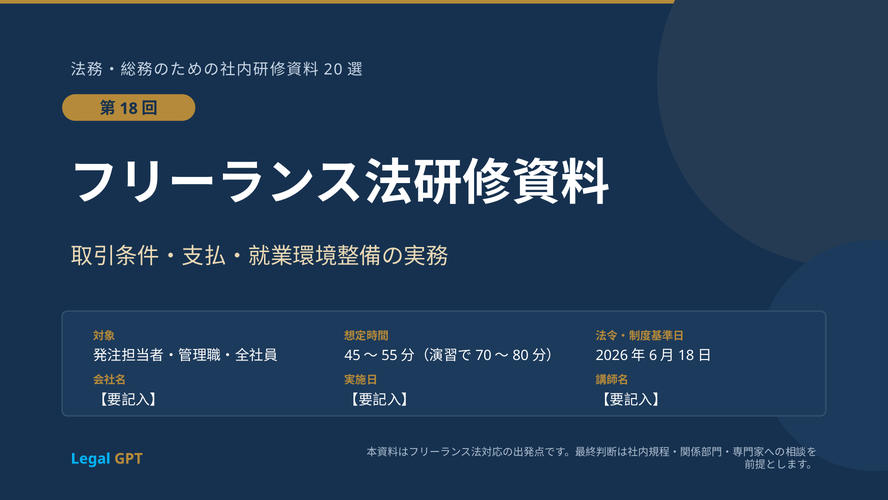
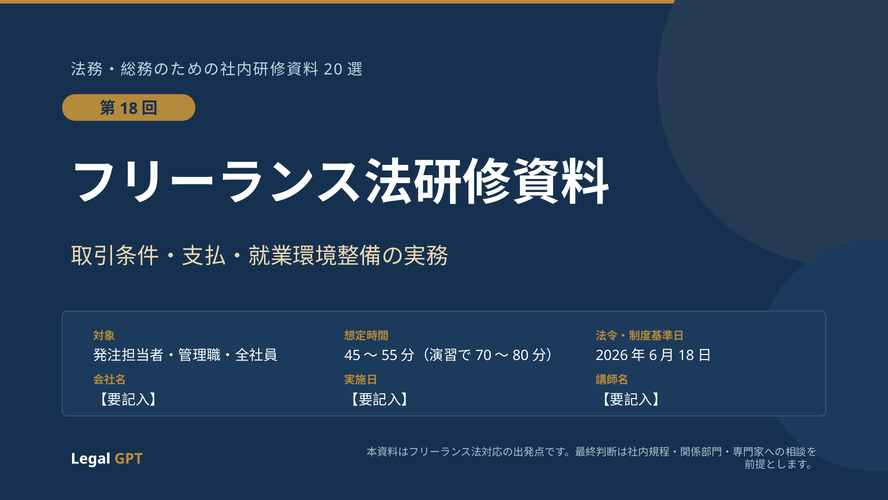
Legal colour: light blue -> white (91, 458)
